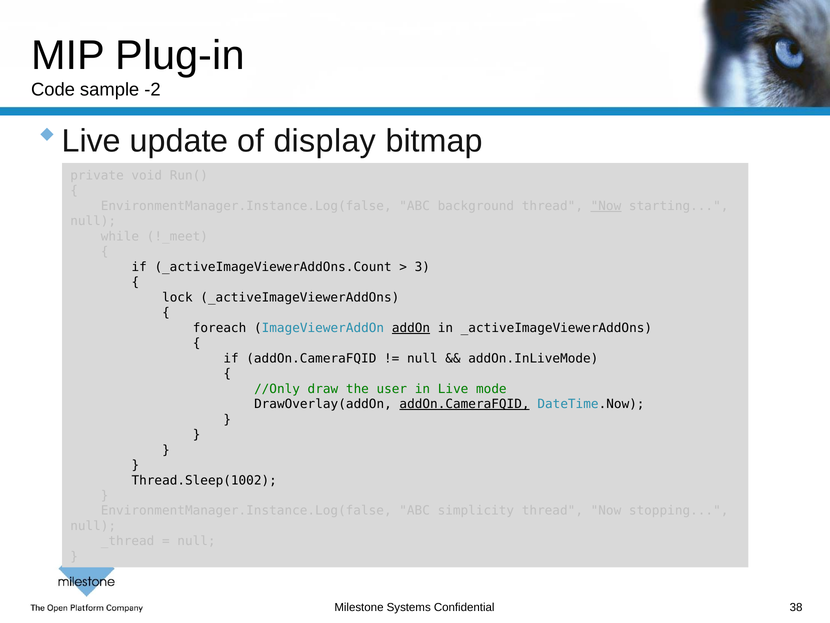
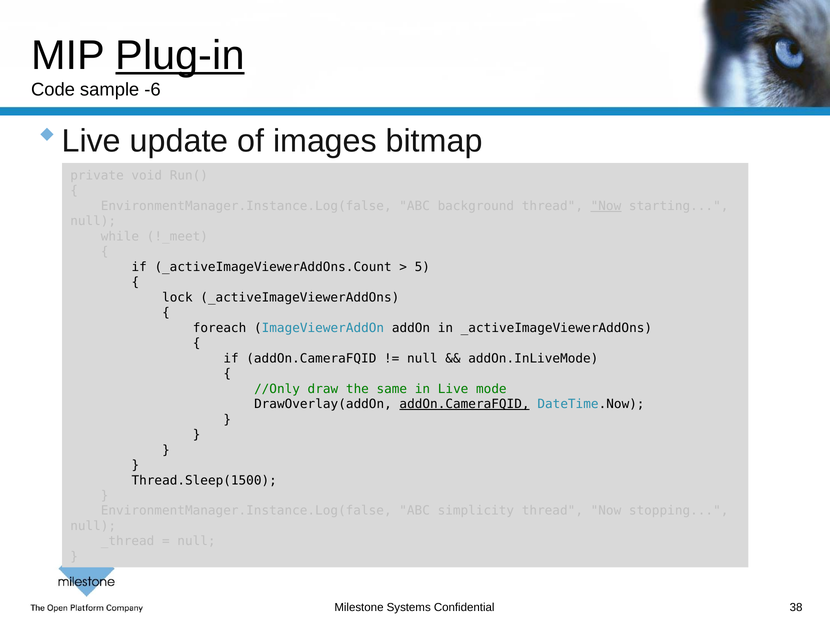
Plug-in underline: none -> present (180, 55)
-2: -2 -> -6 (153, 90)
display: display -> images (325, 141)
3: 3 -> 5 (422, 267)
addOn underline: present -> none (411, 328)
user: user -> same (392, 389)
Thread.Sleep(1002: Thread.Sleep(1002 -> Thread.Sleep(1500 (204, 480)
